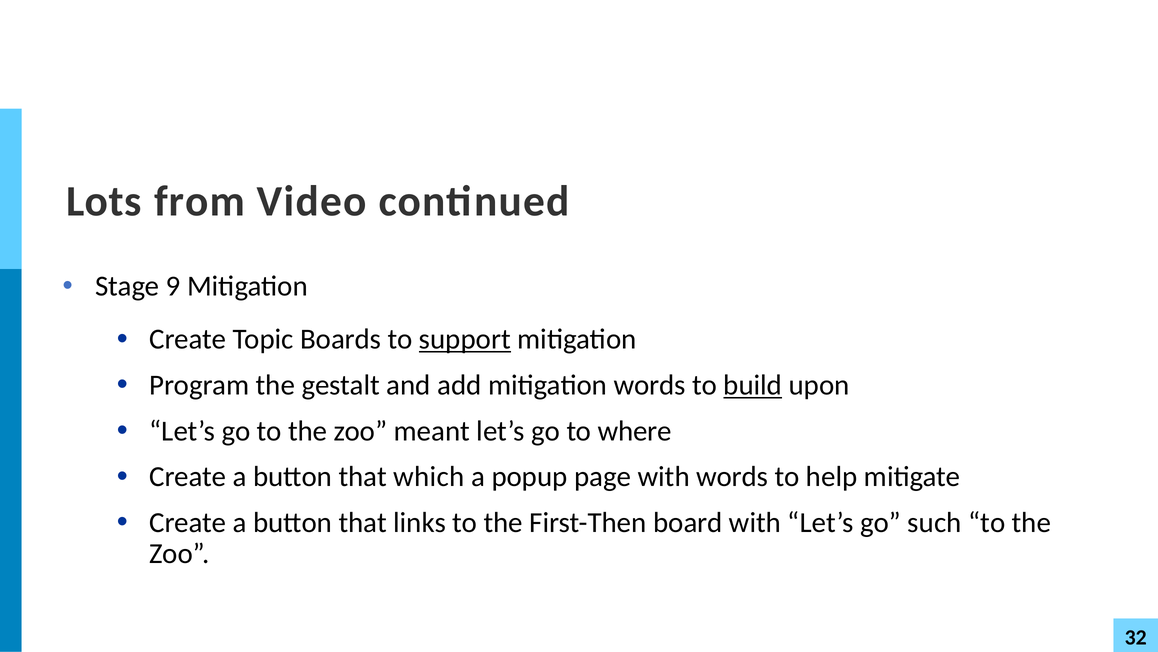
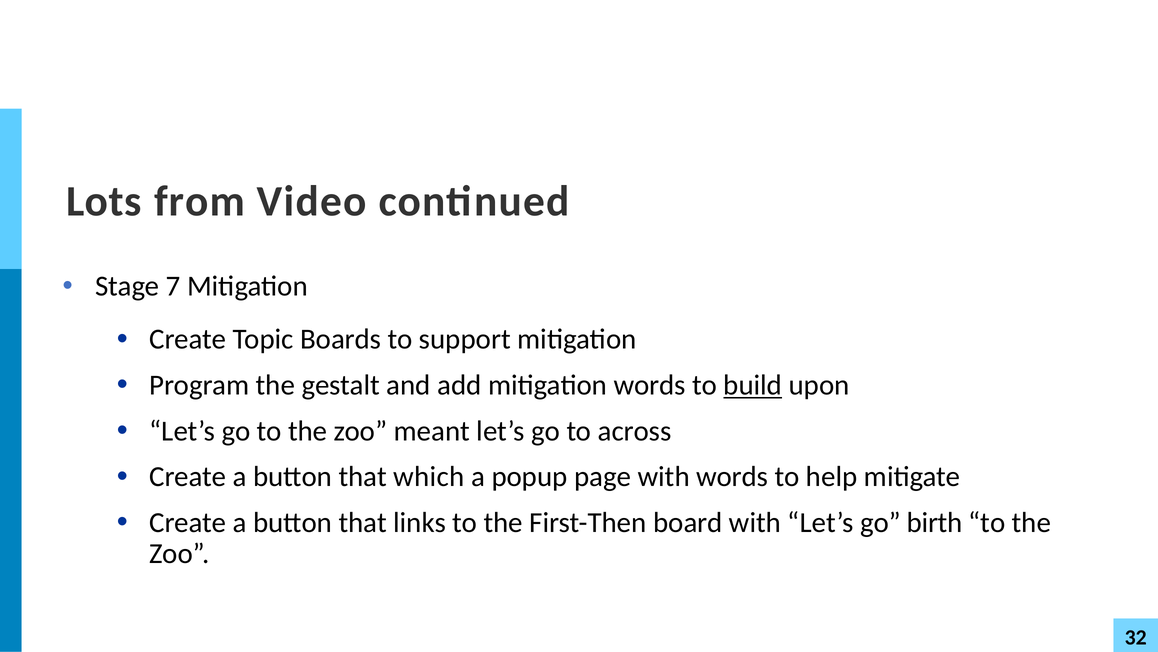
9: 9 -> 7 (173, 286)
support underline: present -> none (465, 339)
where: where -> across (635, 431)
such: such -> birth (935, 522)
